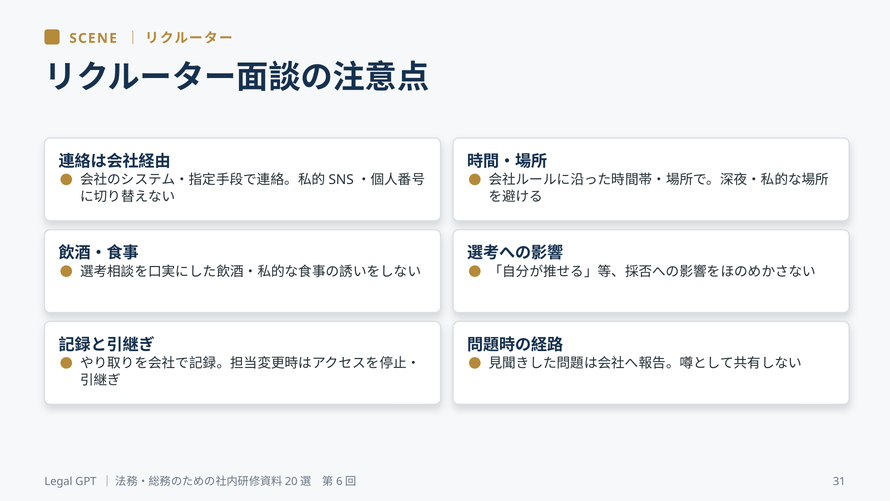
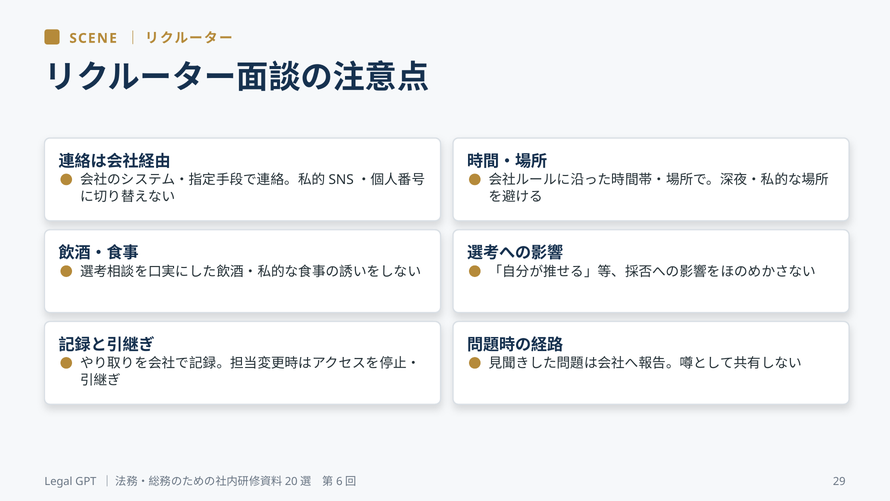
31: 31 -> 29 (839, 481)
